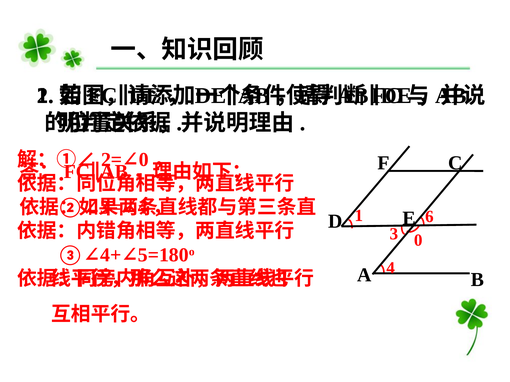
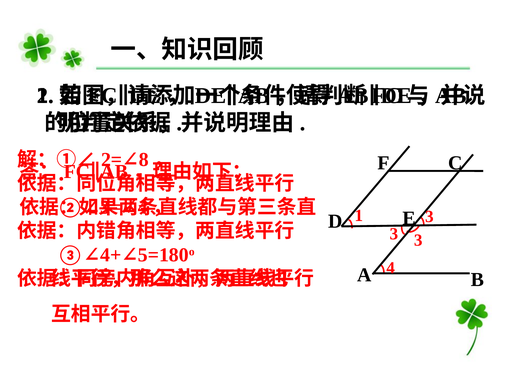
0: 0 -> 8 (144, 160)
1 6: 6 -> 3 (429, 217)
0: 0 -> 3 (418, 241)
